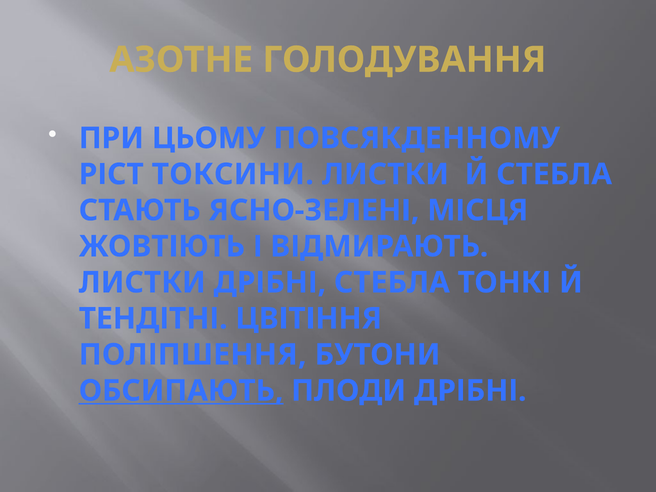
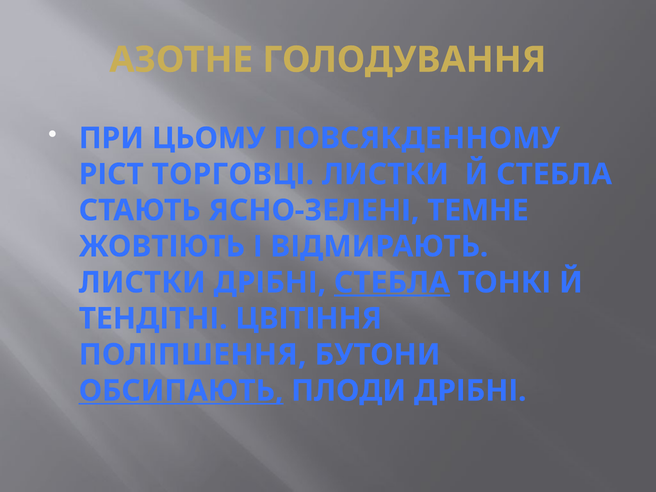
ТОКСИНИ: ТОКСИНИ -> ТОРГОВЦІ (233, 174)
МІСЦЯ: МІСЦЯ -> ТЕМНЕ (478, 210)
СТЕБЛА underline: none -> present (392, 283)
